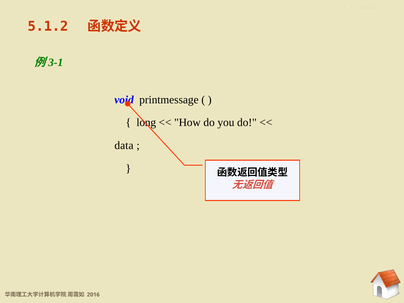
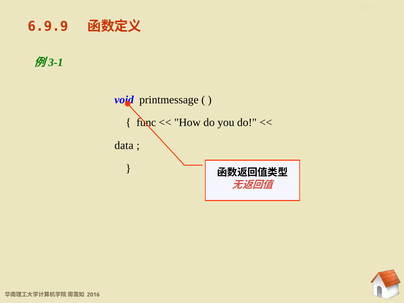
5.1.2: 5.1.2 -> 6.9.9 (48, 26)
long: long -> func (146, 123)
